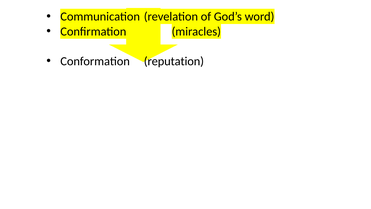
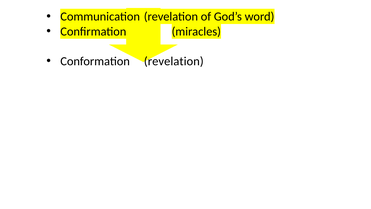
Conformation reputation: reputation -> revelation (174, 61)
